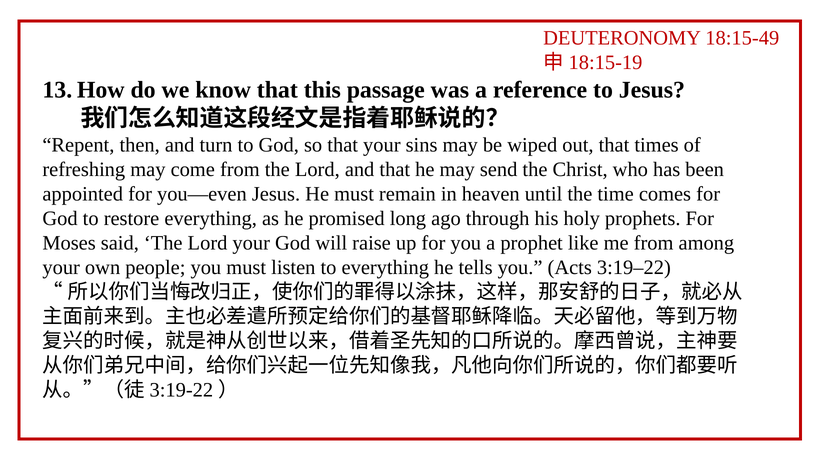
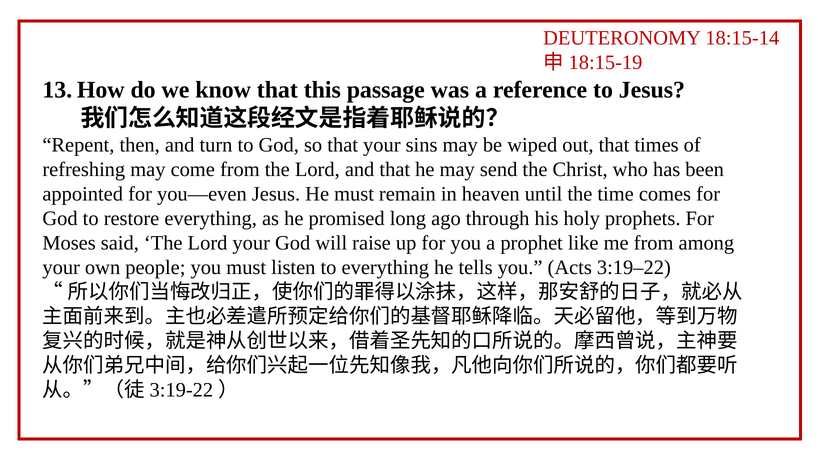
18:15-49: 18:15-49 -> 18:15-14 (742, 38)
